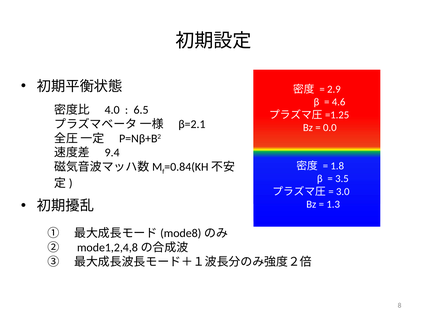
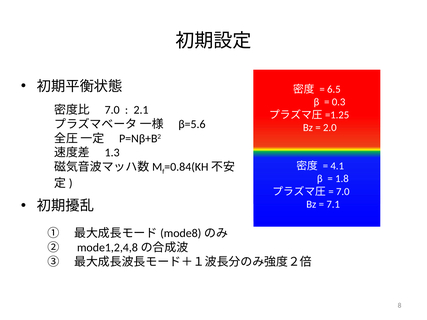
2.9: 2.9 -> 6.5 (334, 89)
4.6: 4.6 -> 0.3 (339, 102)
4.0: 4.0 -> 7.0 (112, 110)
6.5: 6.5 -> 2.1 (141, 110)
β=2.1: β=2.1 -> β=5.6 (192, 124)
0.0: 0.0 -> 2.0 (330, 128)
9.4: 9.4 -> 1.3 (112, 153)
1.8: 1.8 -> 4.1 (337, 166)
3.5: 3.5 -> 1.8 (342, 179)
3.0: 3.0 -> 7.0 (343, 192)
1.3: 1.3 -> 7.1 (333, 204)
